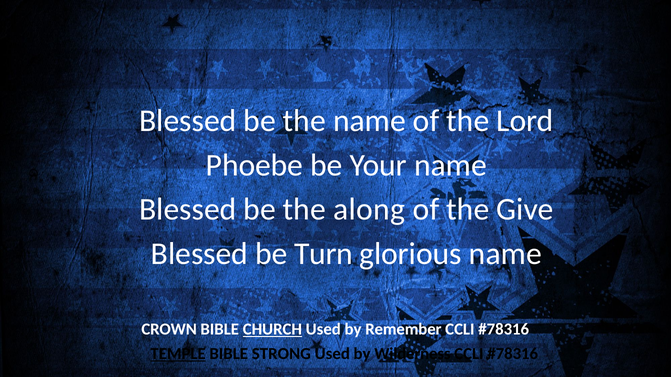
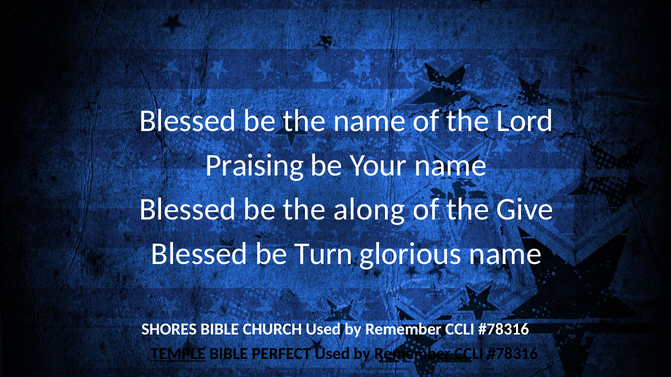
Phoebe: Phoebe -> Praising (255, 165)
CROWN: CROWN -> SHORES (169, 330)
CHURCH underline: present -> none (272, 330)
STRONG: STRONG -> PERFECT (281, 354)
Wilderness: Wilderness -> Remember (412, 354)
